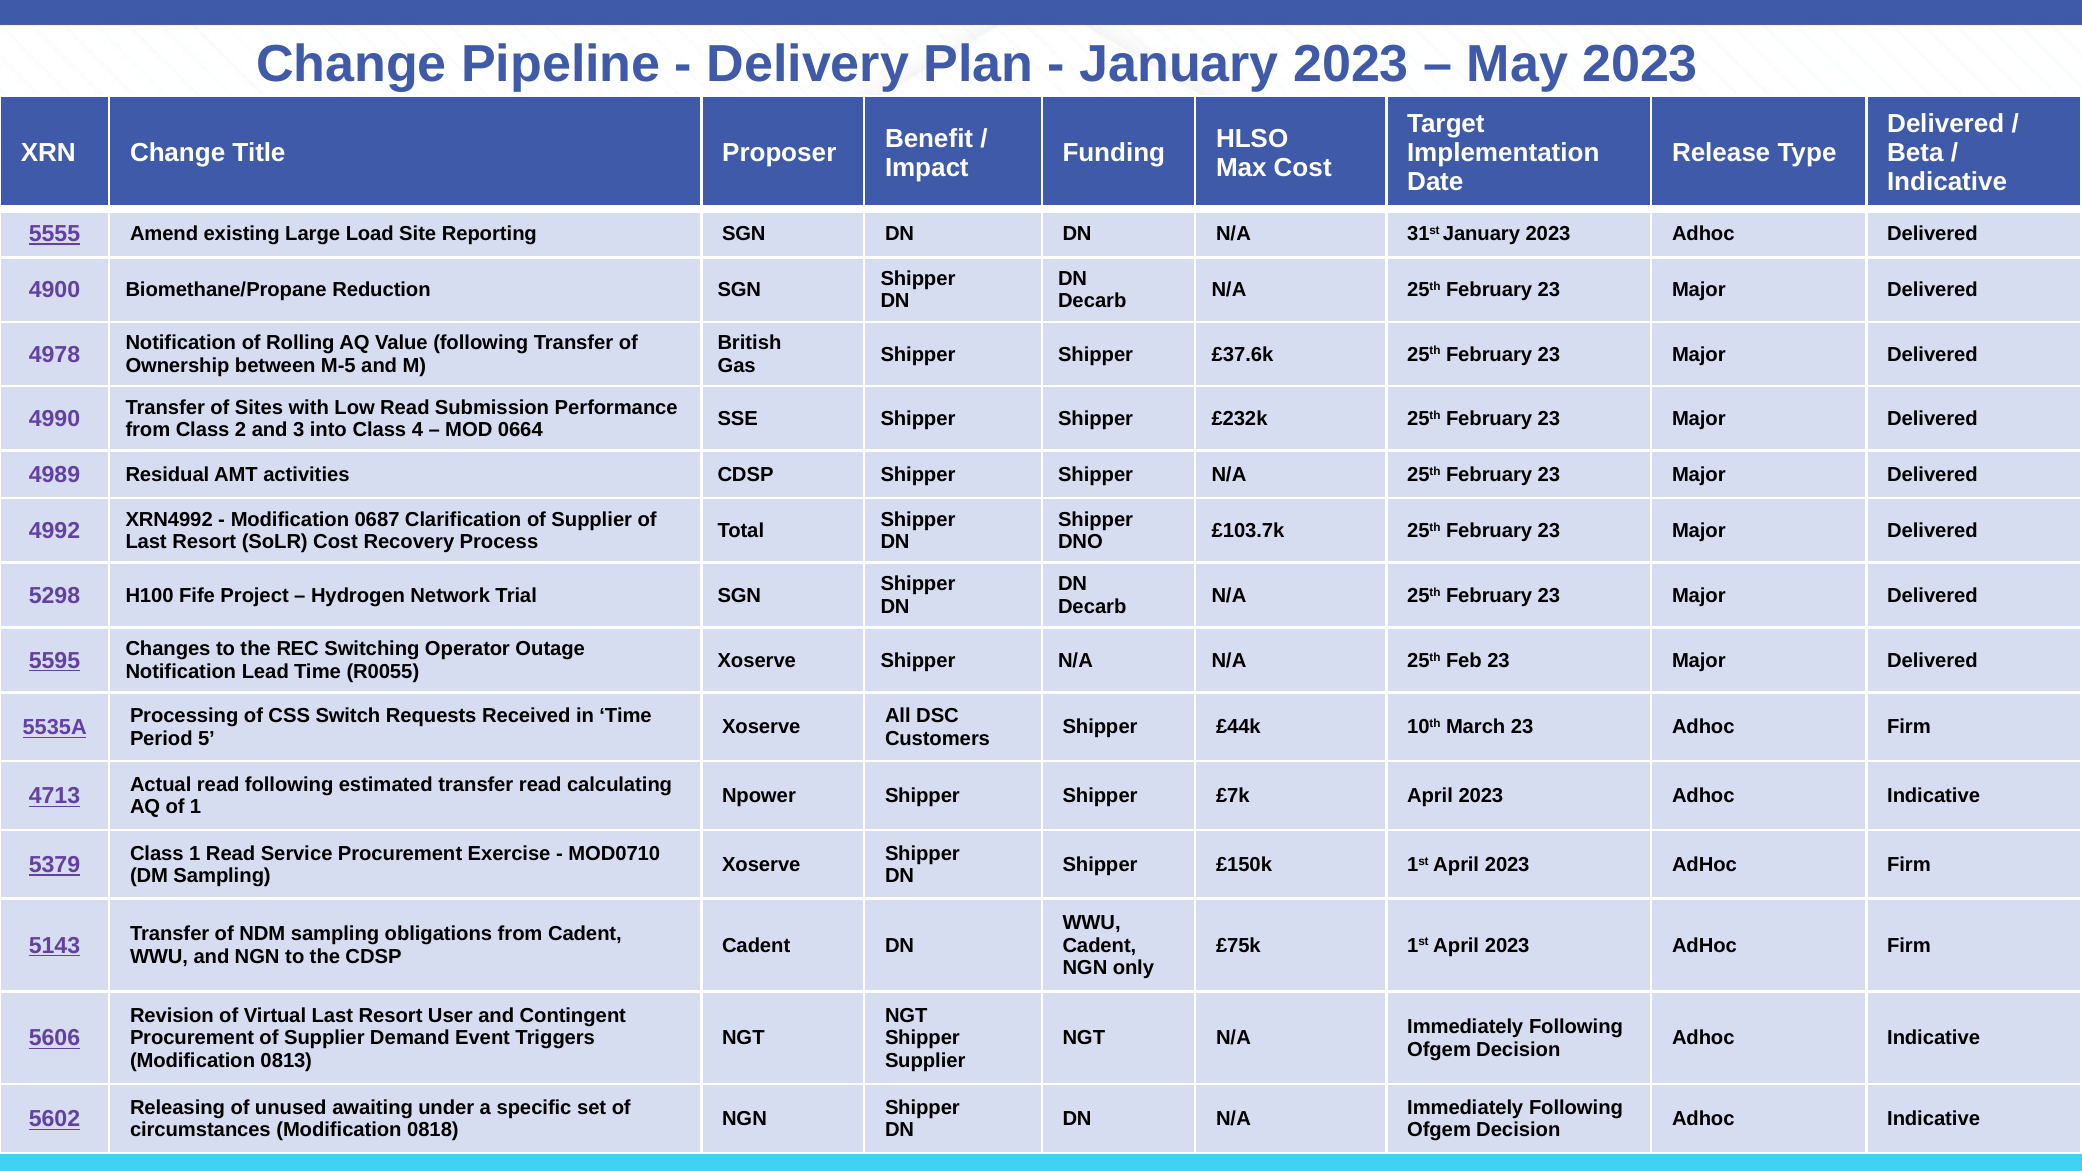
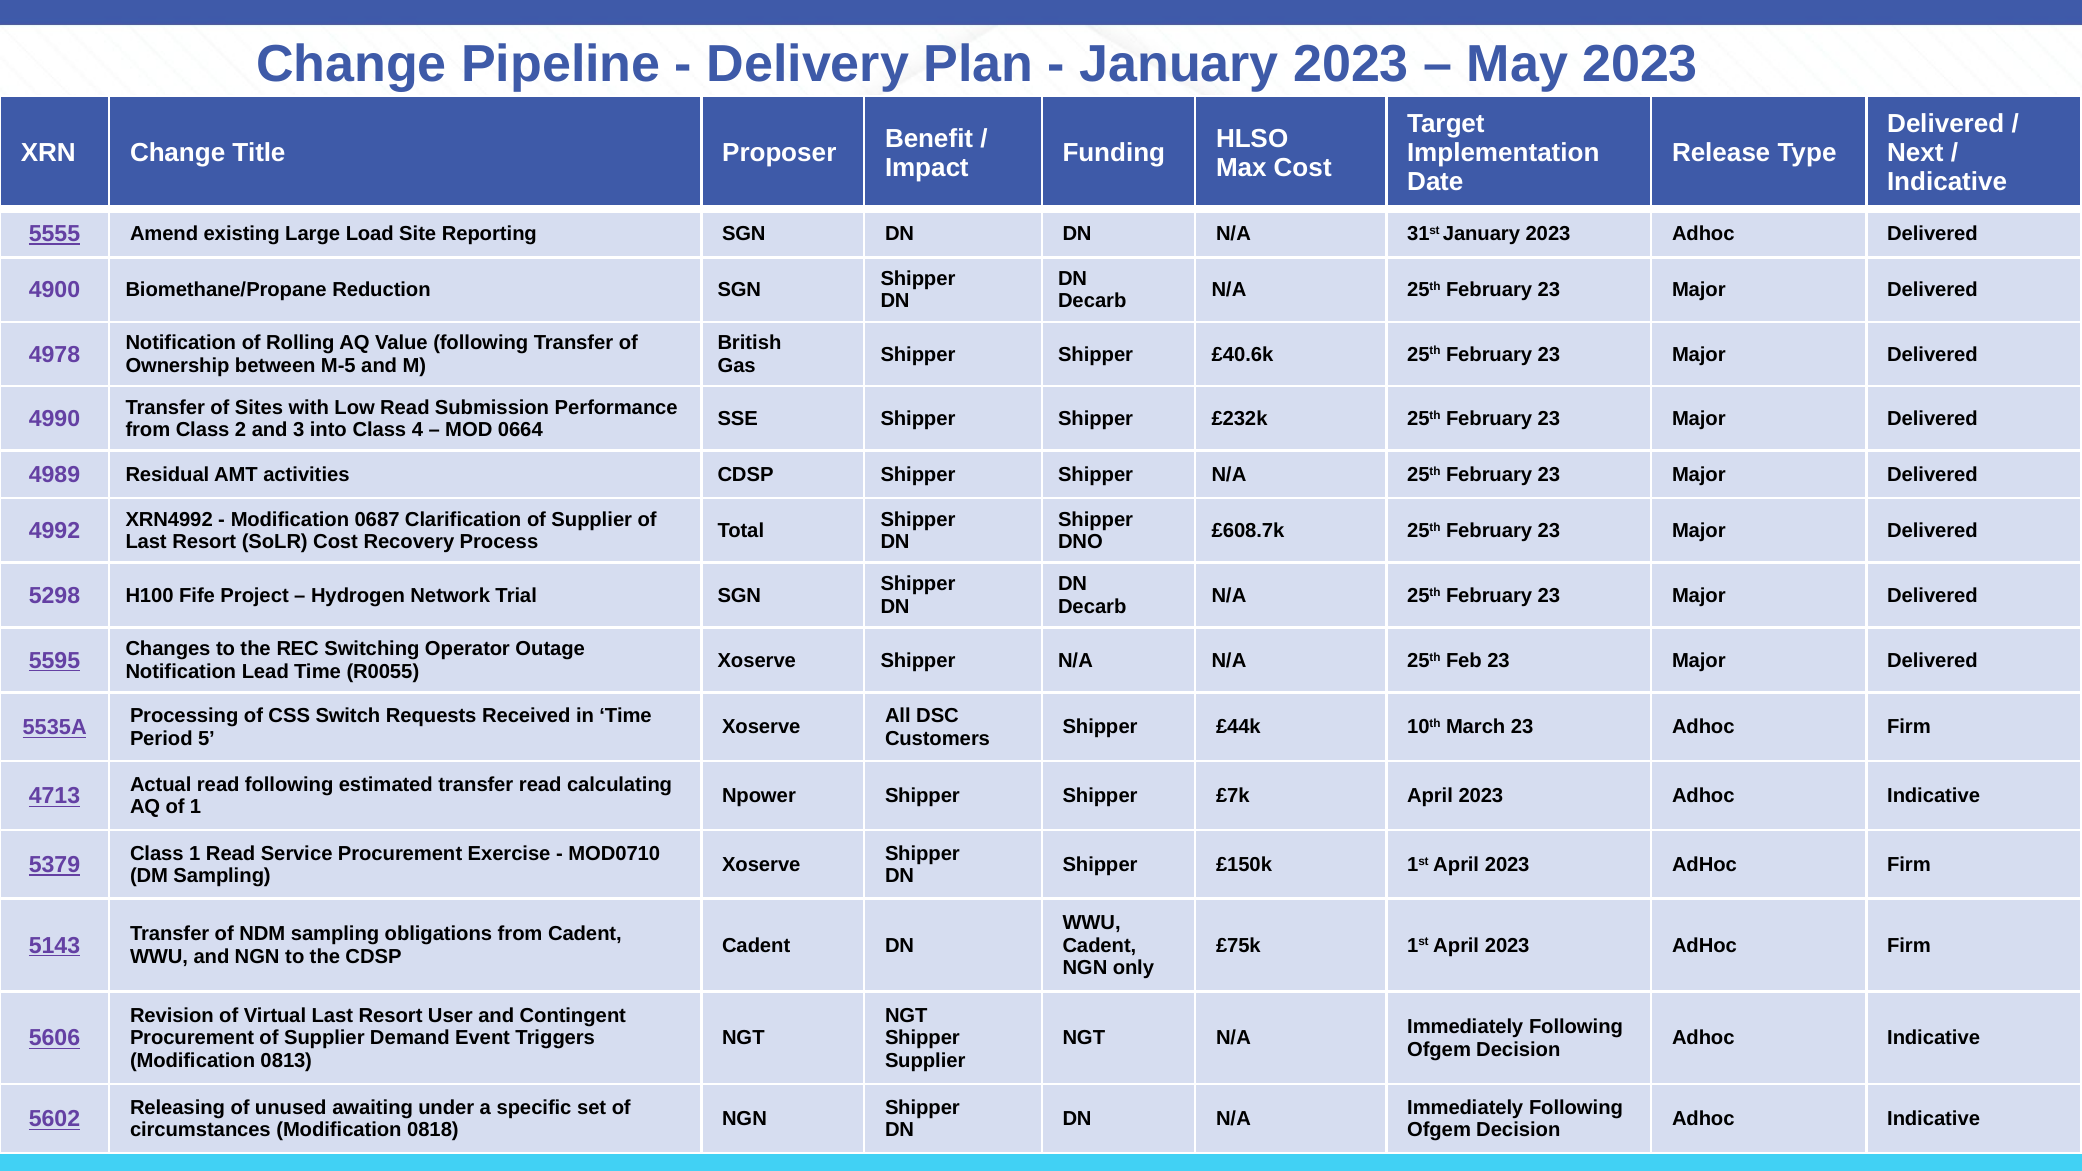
Beta: Beta -> Next (1915, 153)
£37.6k: £37.6k -> £40.6k (1242, 354)
£103.7k: £103.7k -> £608.7k (1248, 531)
